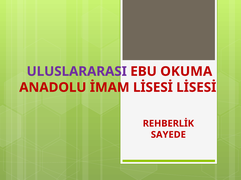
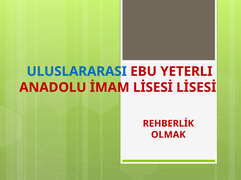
ULUSLARARASI colour: purple -> blue (77, 72)
OKUMA: OKUMA -> YETERLI (186, 72)
SAYEDE: SAYEDE -> OLMAK (168, 135)
